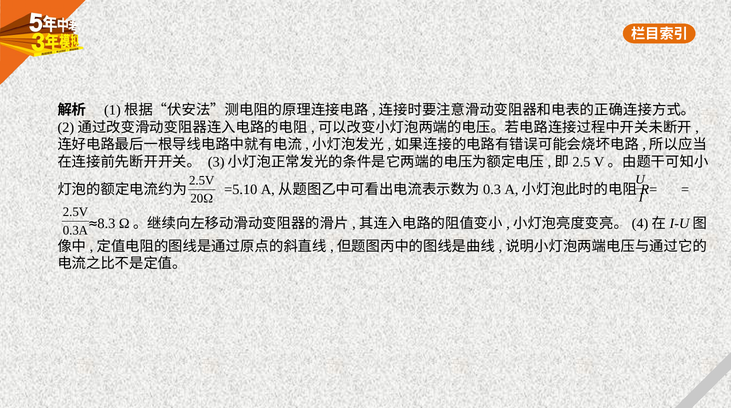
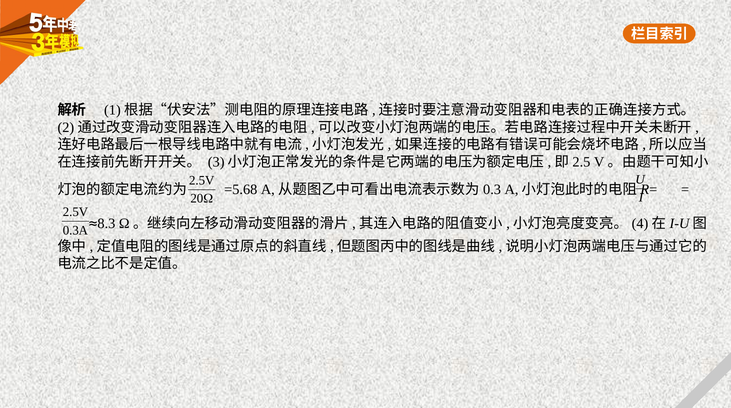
=5.10: =5.10 -> =5.68 (241, 190)
